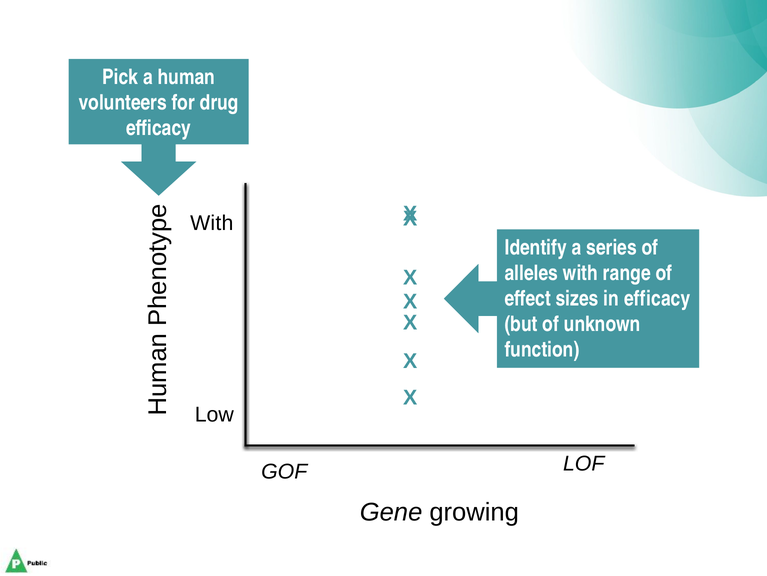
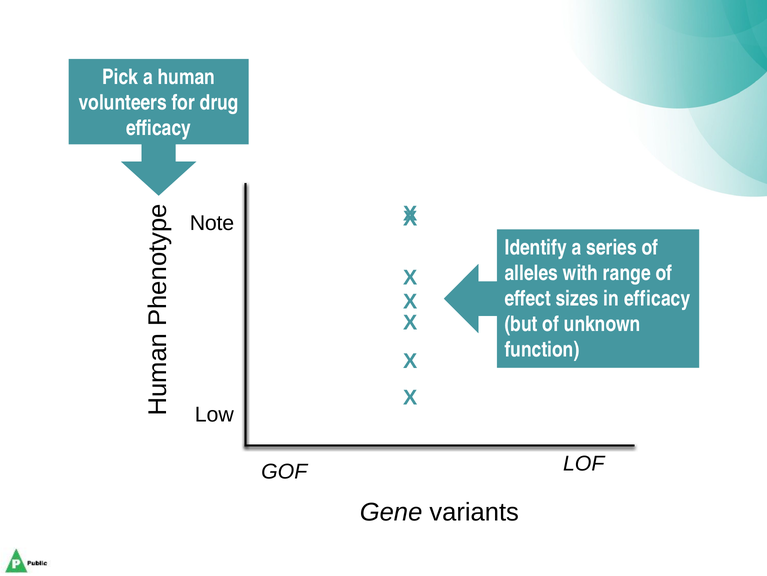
With: With -> Note (212, 223)
growing: growing -> variants (474, 512)
